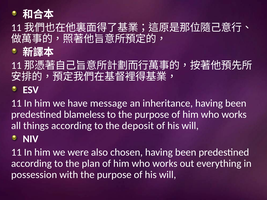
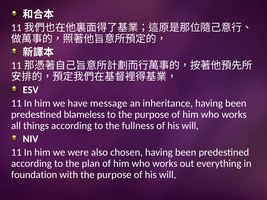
deposit: deposit -> fullness (138, 126)
possession: possession -> foundation (34, 175)
